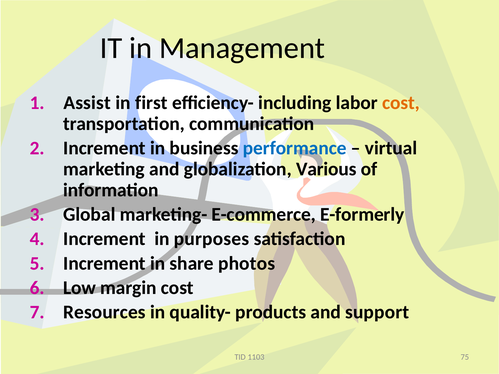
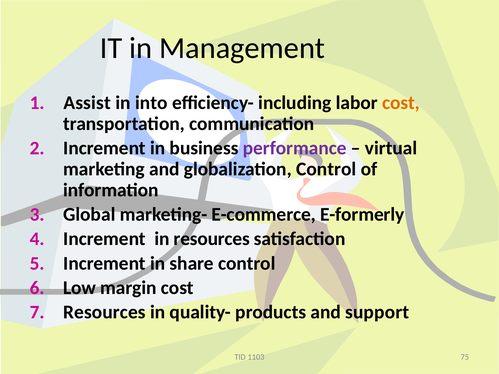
first: first -> into (151, 103)
performance colour: blue -> purple (295, 148)
globalization Various: Various -> Control (326, 169)
in purposes: purposes -> resources (212, 239)
share photos: photos -> control (247, 264)
